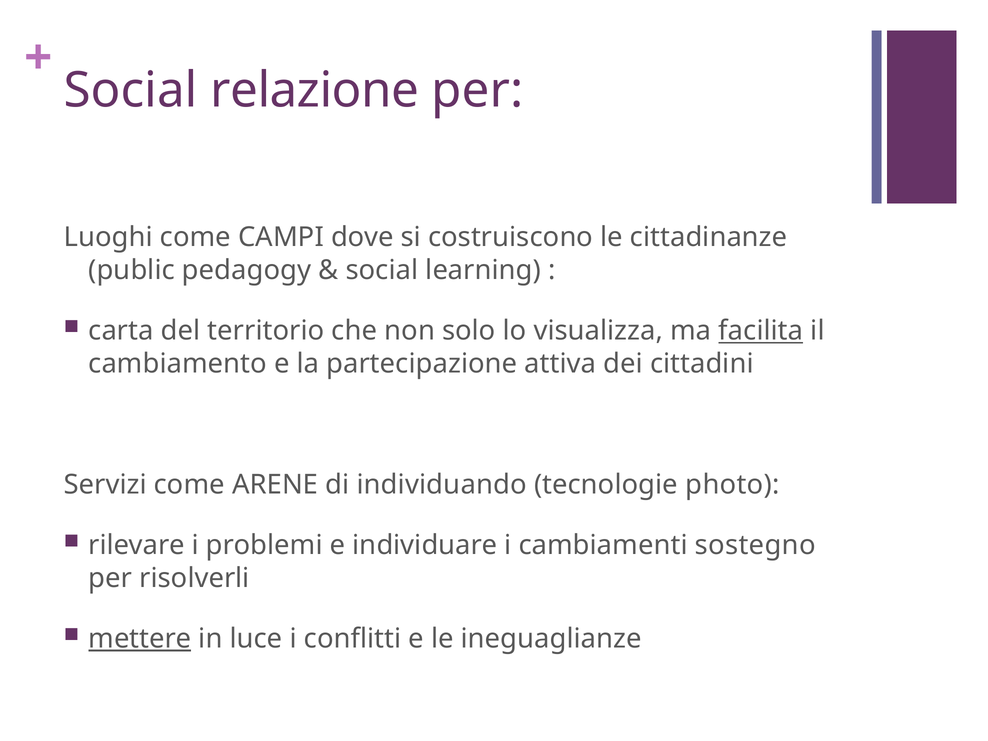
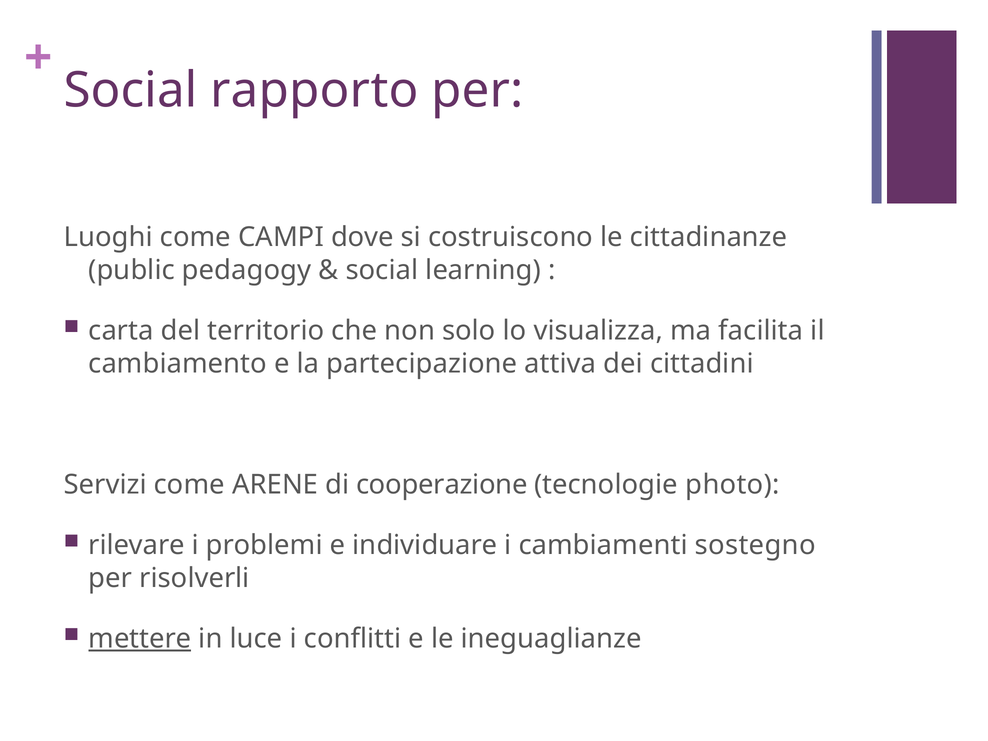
relazione: relazione -> rapporto (314, 90)
facilita underline: present -> none (761, 331)
individuando: individuando -> cooperazione (442, 485)
